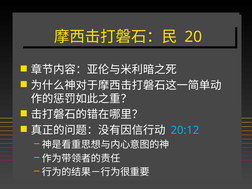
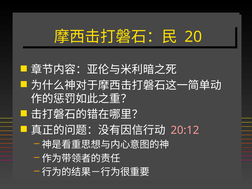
20:12 colour: light blue -> pink (185, 130)
